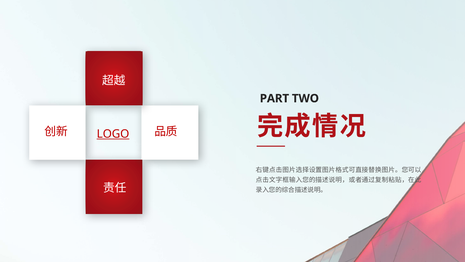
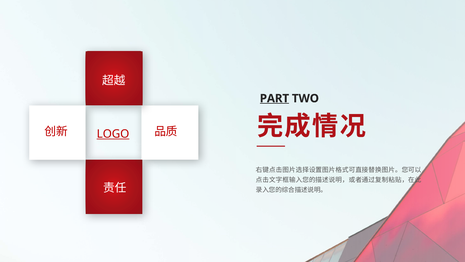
PART underline: none -> present (274, 98)
